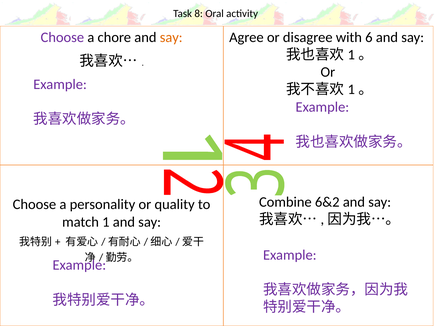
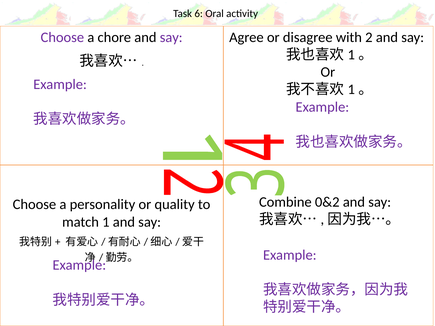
8: 8 -> 6 (199, 13)
say colour: orange -> purple (171, 37)
6: 6 -> 2 (369, 37)
6&2: 6&2 -> 0&2 (327, 202)
